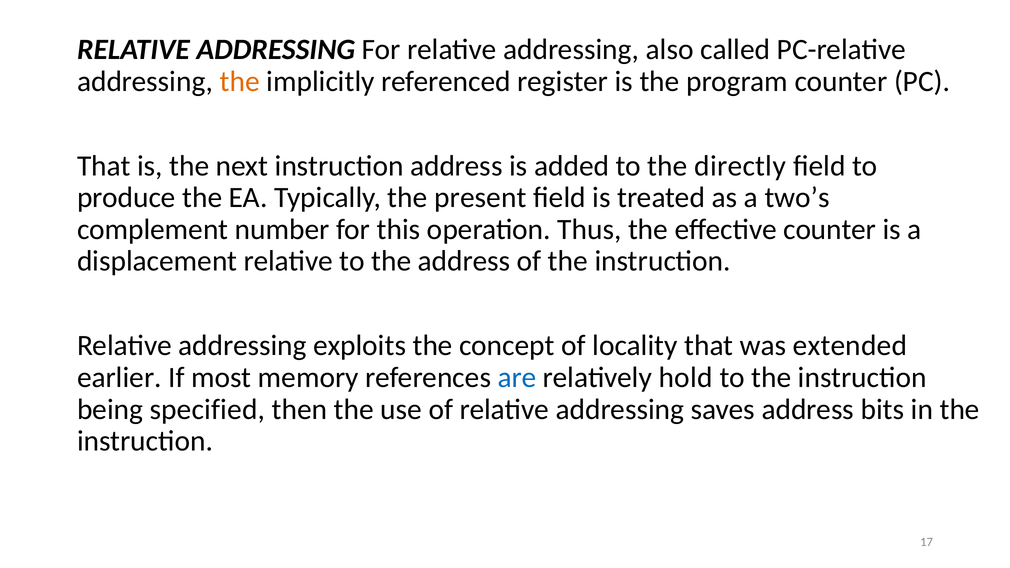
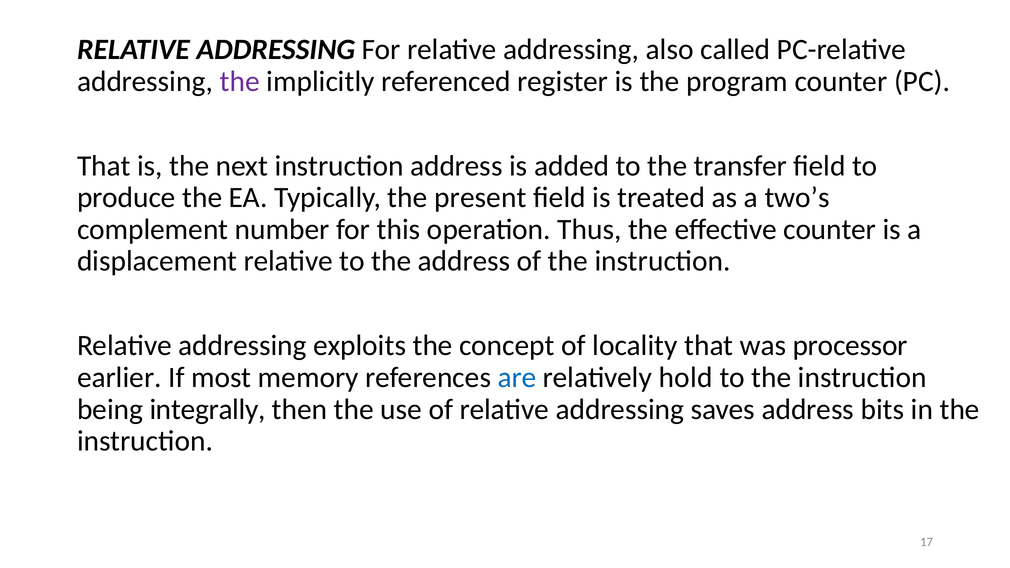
the colour: orange -> purple (240, 81)
directly: directly -> transfer (740, 166)
extended: extended -> processor (850, 346)
specified: specified -> integrally (208, 409)
